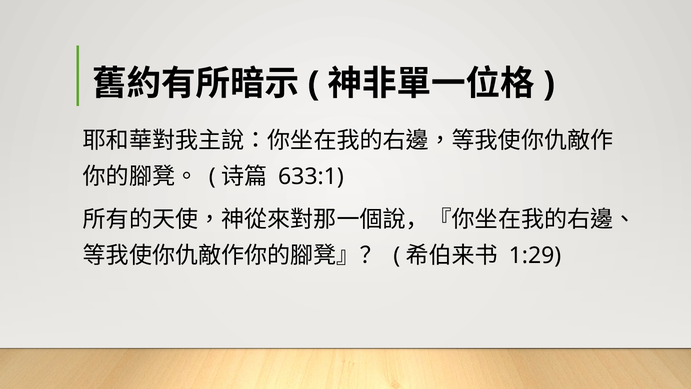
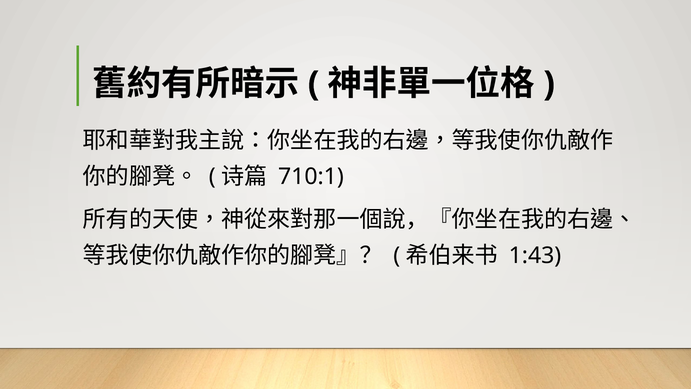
633:1: 633:1 -> 710:1 (311, 177)
1:29: 1:29 -> 1:43 (535, 256)
